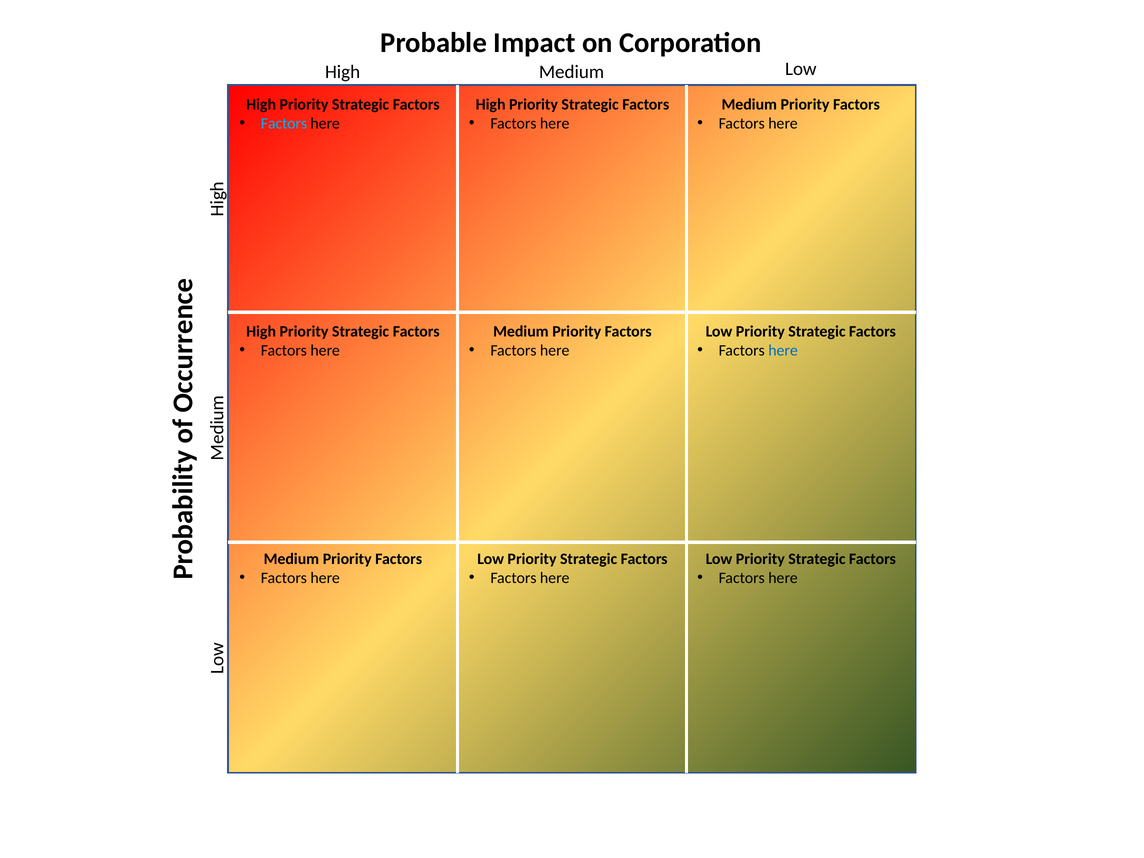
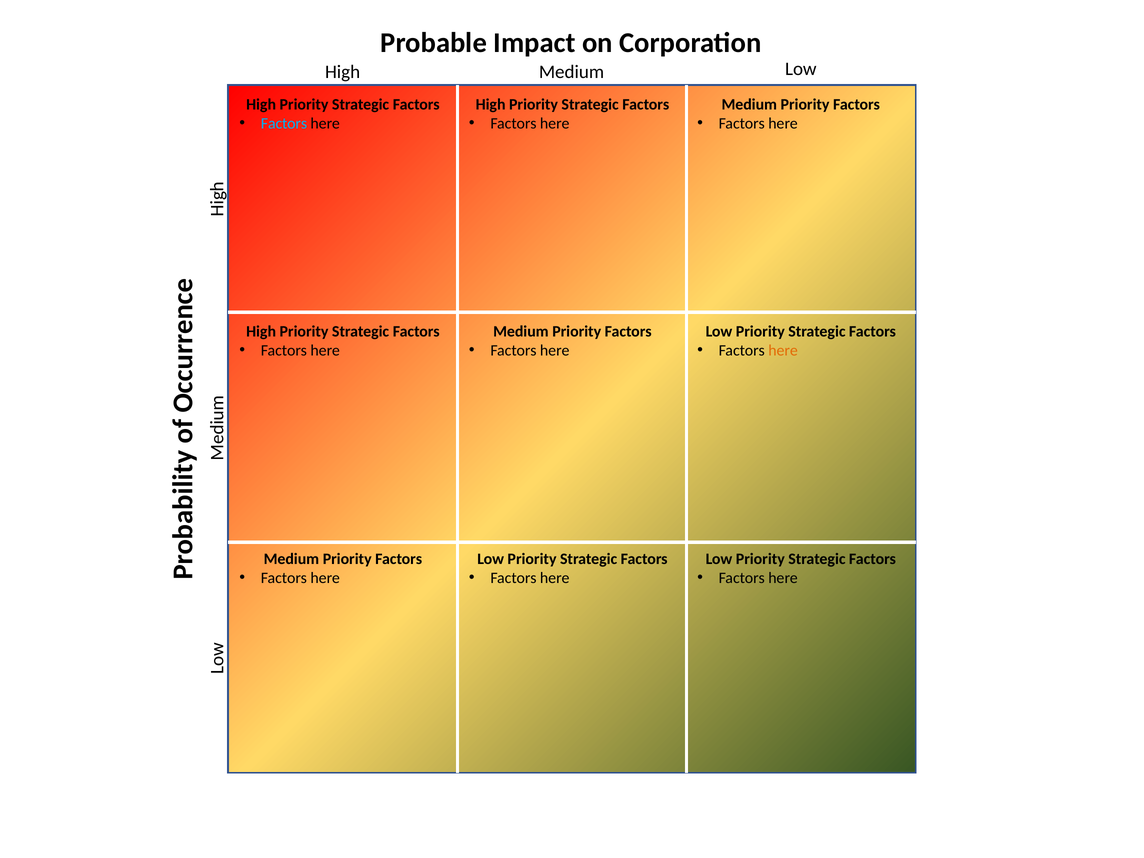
here colour: blue -> orange (783, 350)
